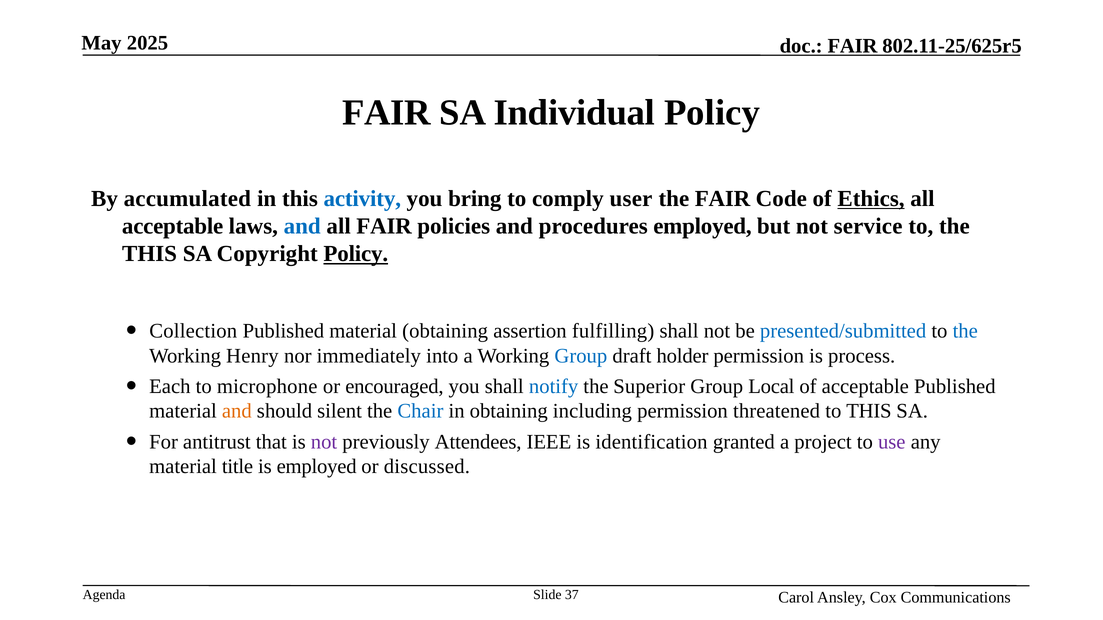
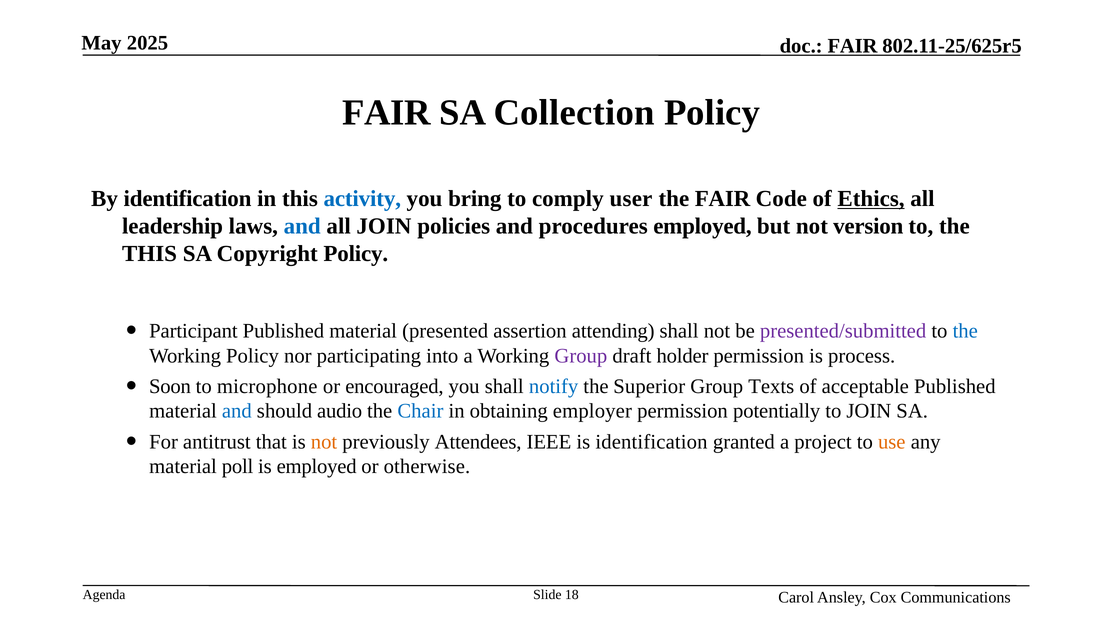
Individual: Individual -> Collection (574, 113)
By accumulated: accumulated -> identification (188, 199)
acceptable: acceptable -> leadership (173, 226)
all FAIR: FAIR -> JOIN (384, 226)
service: service -> version (868, 226)
Policy underline: present -> none (356, 254)
Collection: Collection -> Participant (193, 331)
material obtaining: obtaining -> presented (445, 331)
fulfilling: fulfilling -> attending (613, 331)
presented/submitted colour: blue -> purple (843, 331)
Working Henry: Henry -> Policy (252, 356)
immediately: immediately -> participating (369, 356)
Group colour: blue -> purple (581, 356)
Each: Each -> Soon (170, 387)
Local: Local -> Texts (771, 387)
and colour: orange -> blue (237, 411)
silent: silent -> audio (340, 411)
including: including -> employer (592, 411)
threatened: threatened -> potentially (777, 411)
to THIS: THIS -> JOIN (869, 411)
not colour: purple -> orange (324, 442)
use colour: purple -> orange (892, 442)
title: title -> poll (238, 467)
discussed: discussed -> otherwise (427, 467)
37: 37 -> 18 (572, 595)
